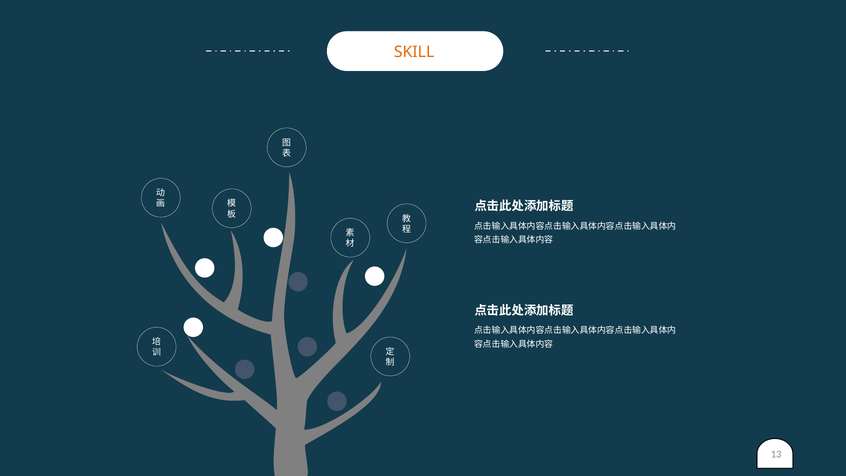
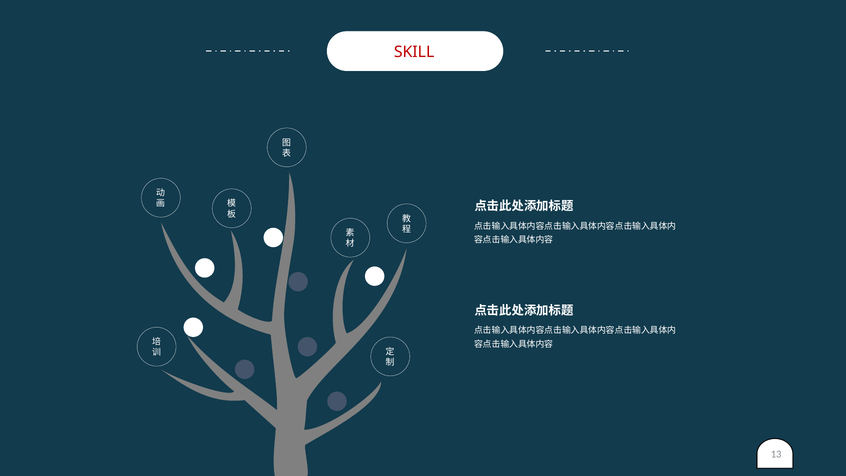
SKILL colour: orange -> red (414, 52)
